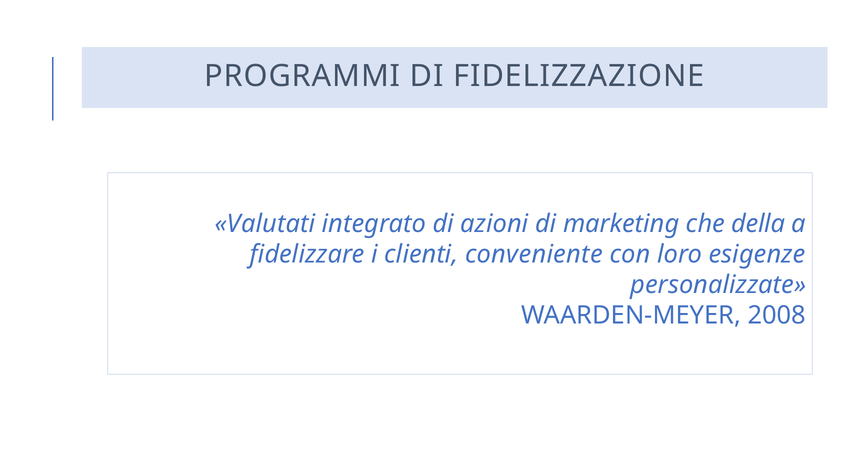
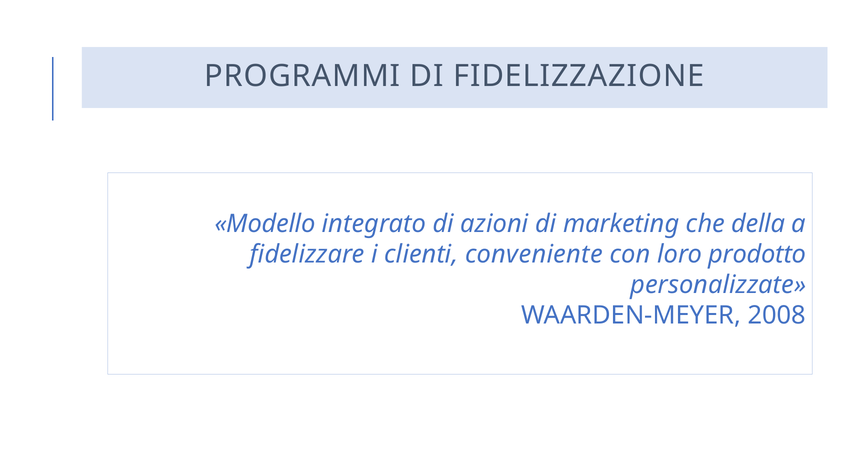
Valutati: Valutati -> Modello (265, 224)
esigenze: esigenze -> prodotto (757, 254)
